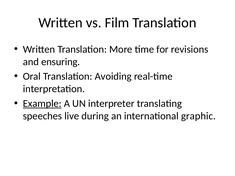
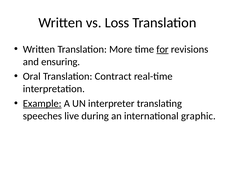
Film: Film -> Loss (117, 23)
for underline: none -> present (163, 49)
Avoiding: Avoiding -> Contract (113, 76)
